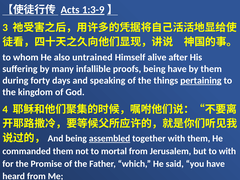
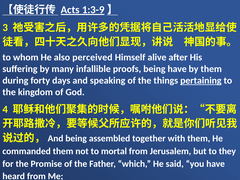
untrained: untrained -> perceived (92, 57)
assembled underline: present -> none (110, 138)
to with: with -> they (227, 151)
